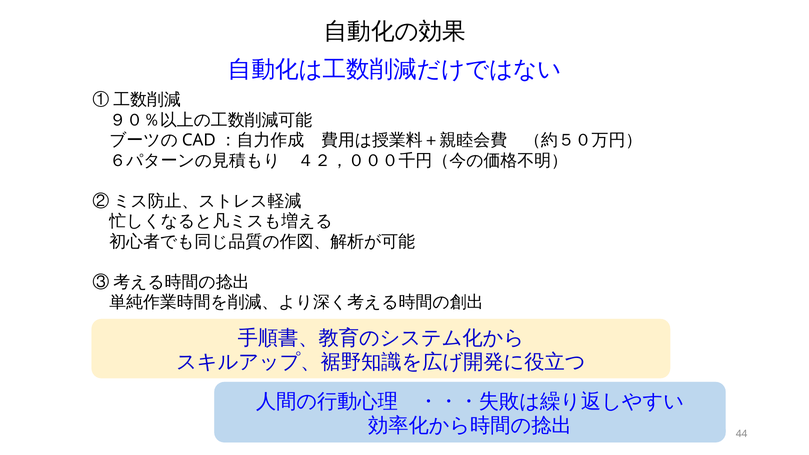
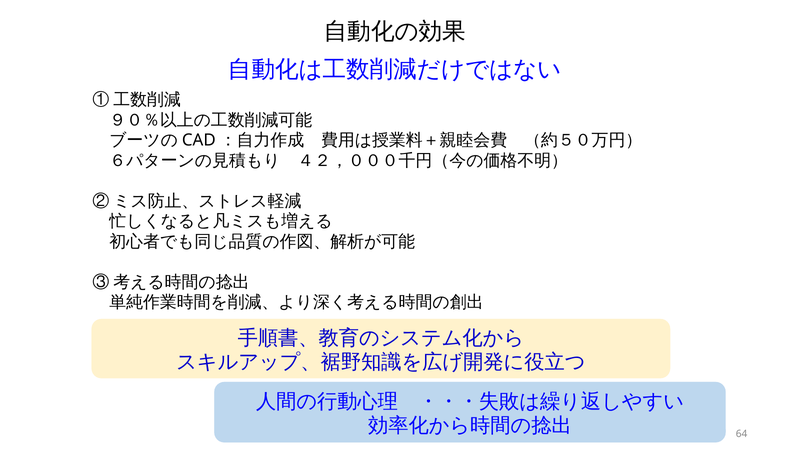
44: 44 -> 64 (742, 434)
